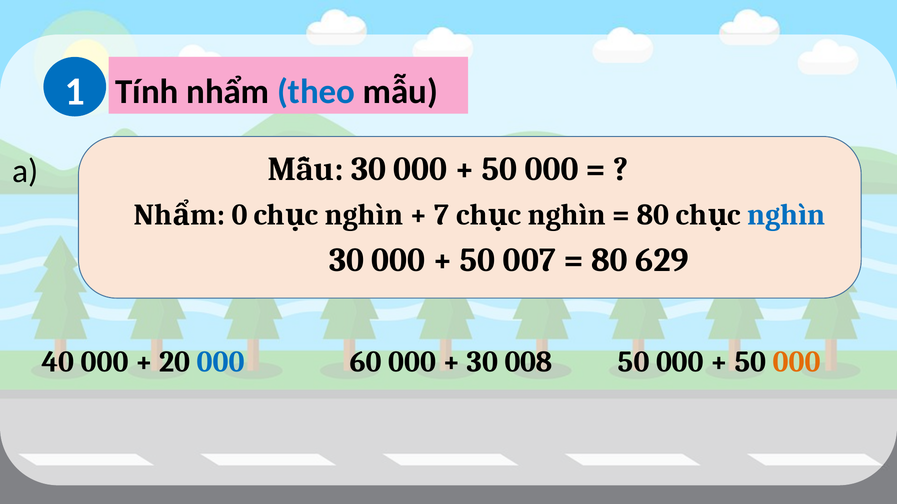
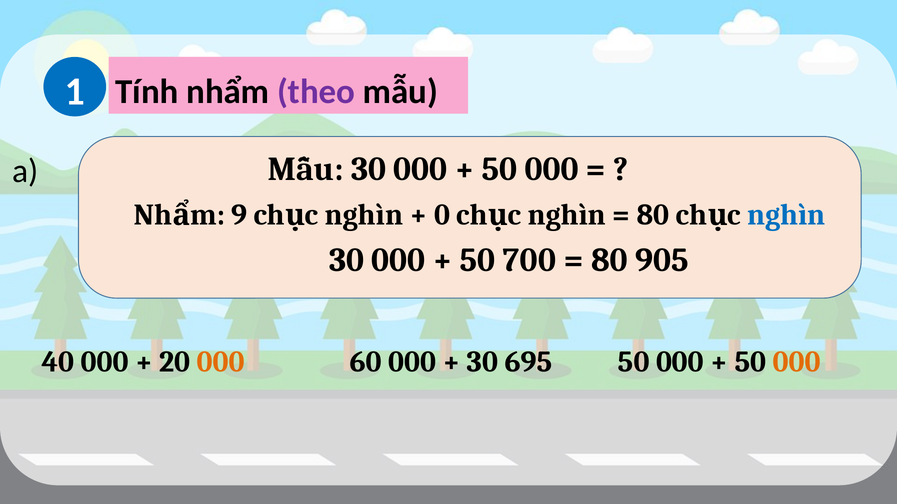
theo colour: blue -> purple (316, 92)
0: 0 -> 9 (239, 215)
7: 7 -> 0 (442, 215)
007: 007 -> 700 (529, 261)
629: 629 -> 905 (662, 261)
000 colour: blue -> orange (221, 363)
008: 008 -> 695 (528, 363)
